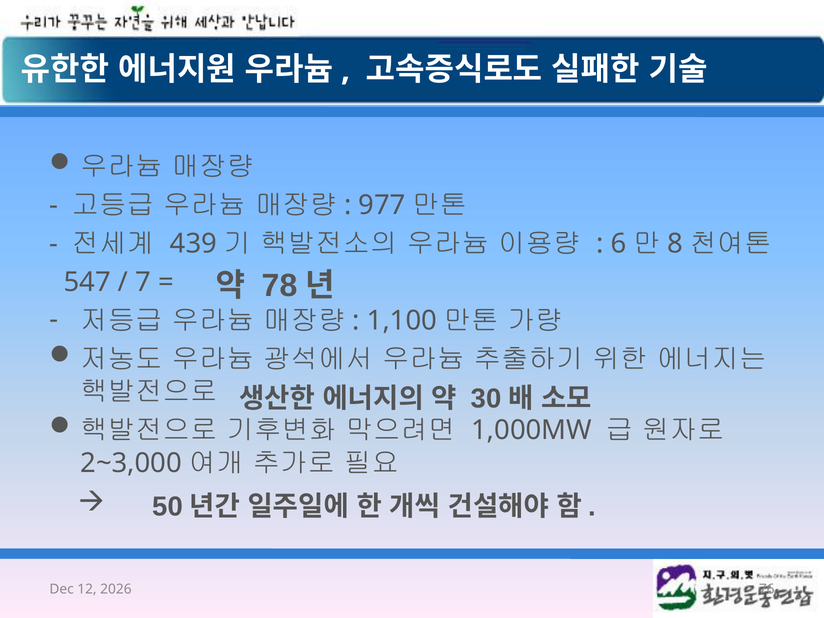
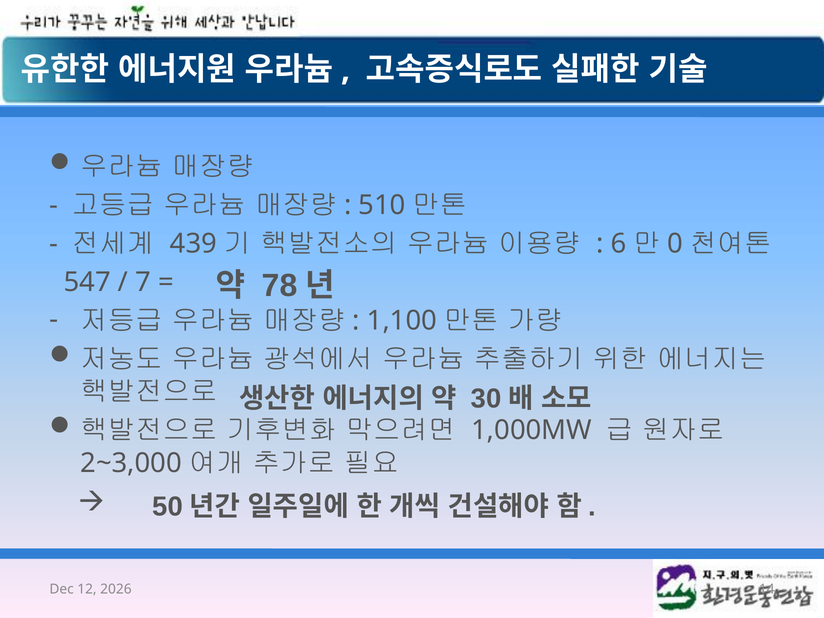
977: 977 -> 510 (382, 205)
8: 8 -> 0 (675, 244)
76: 76 -> 14 (767, 589)
